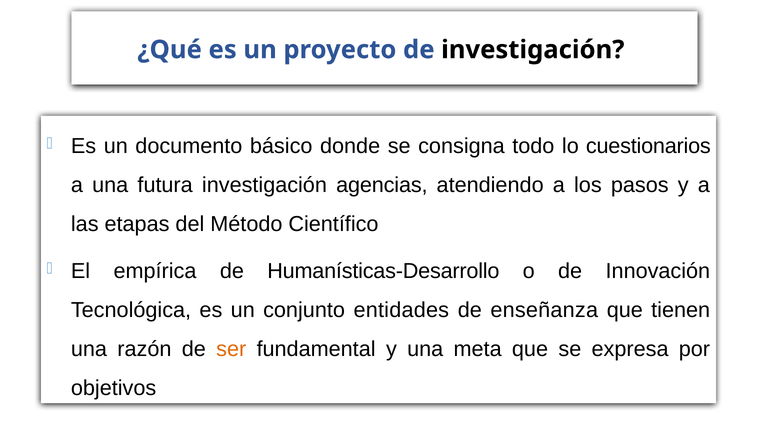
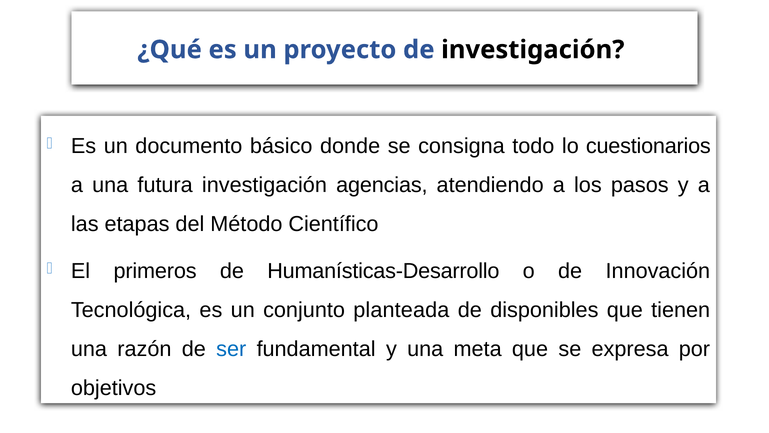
empírica: empírica -> primeros (155, 271)
entidades: entidades -> planteada (401, 310)
enseñanza: enseñanza -> disponibles (544, 310)
ser colour: orange -> blue (231, 349)
